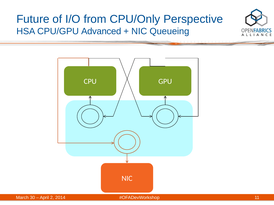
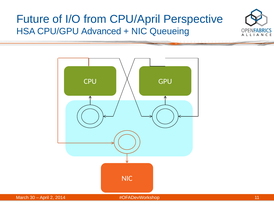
CPU/Only: CPU/Only -> CPU/April (135, 19)
